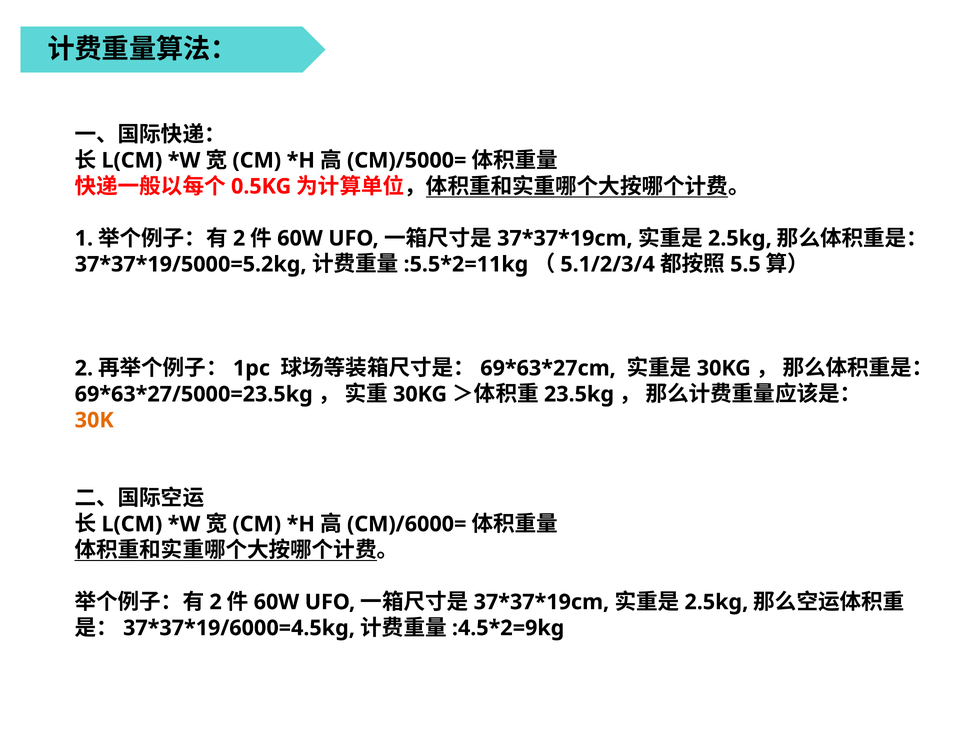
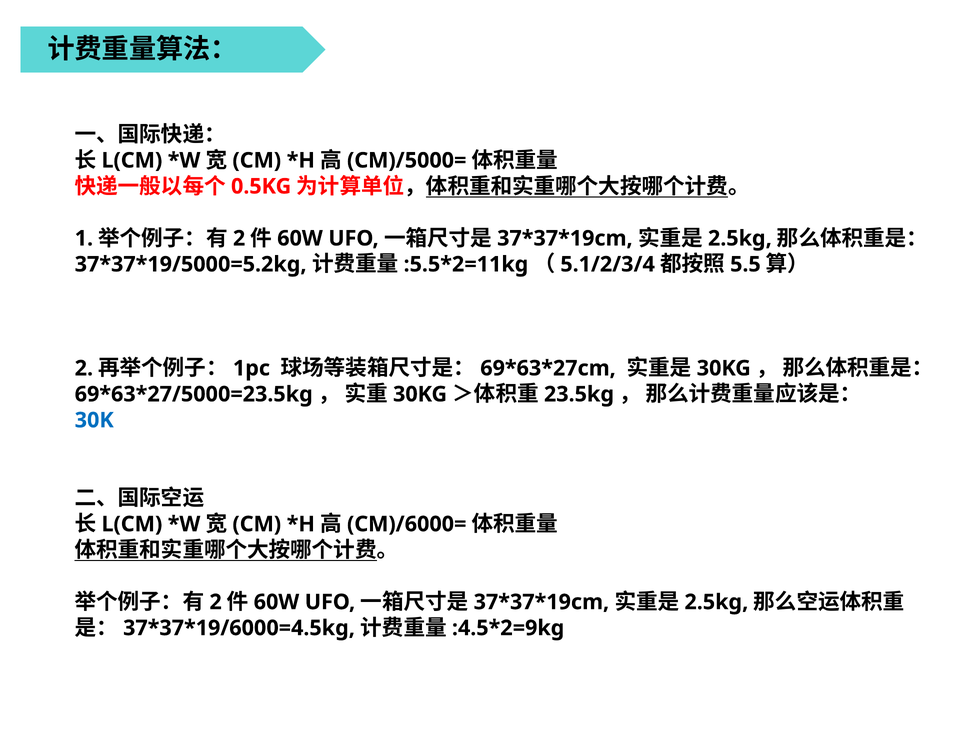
30K colour: orange -> blue (94, 420)
